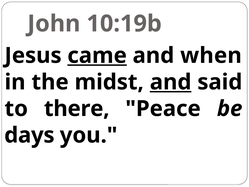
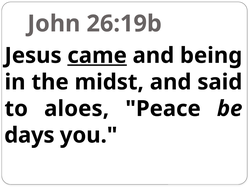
10:19b: 10:19b -> 26:19b (124, 24)
when: when -> being (211, 55)
and underline: present -> none (171, 82)
there: there -> aloes (77, 109)
